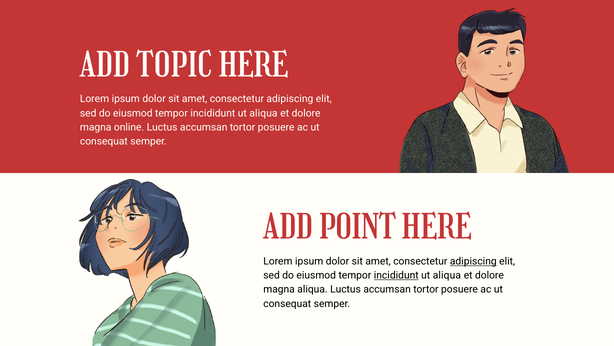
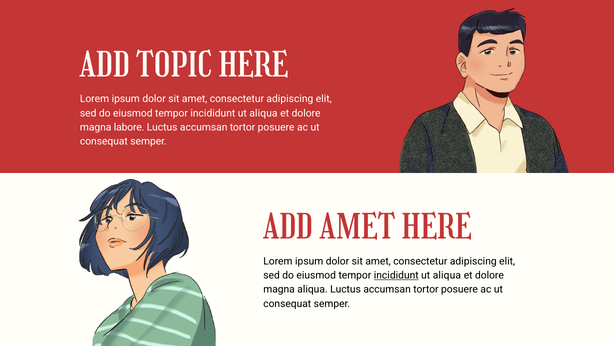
online: online -> labore (129, 127)
ADD POINT: POINT -> AMET (358, 227)
adipiscing underline: present -> none (473, 261)
